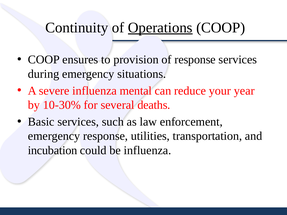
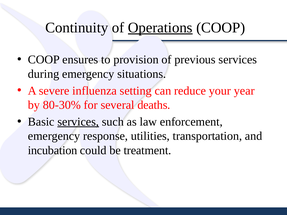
of response: response -> previous (195, 60)
mental: mental -> setting (136, 91)
10-30%: 10-30% -> 80-30% (62, 105)
services underline: none -> present (78, 122)
be influenza: influenza -> treatment (148, 151)
